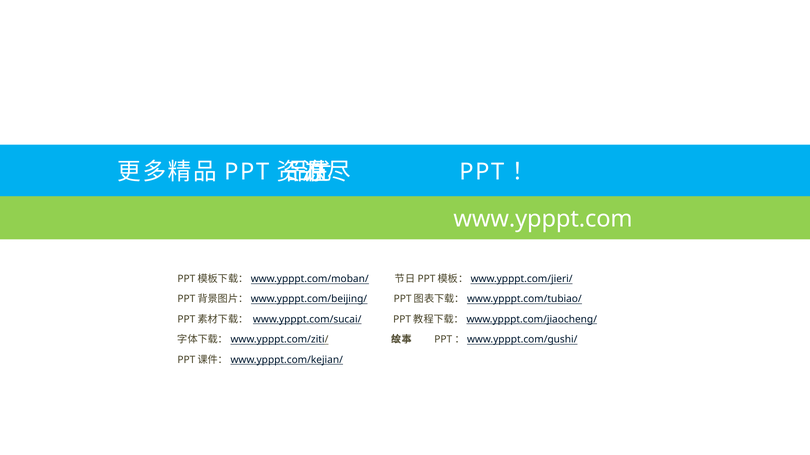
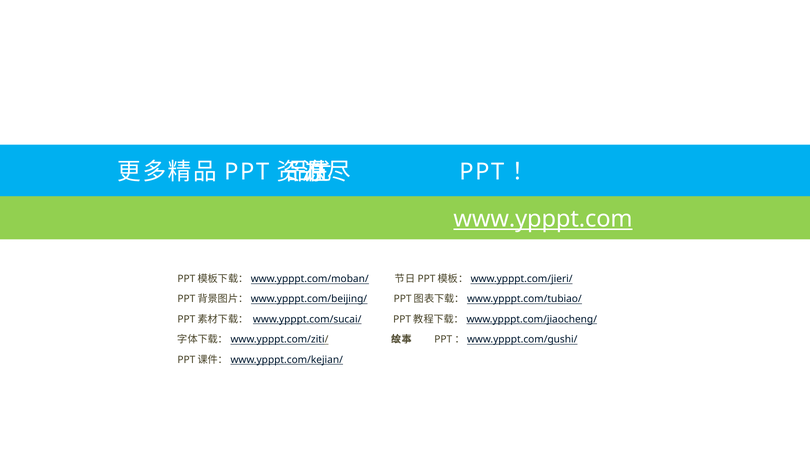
www.ypppt.com underline: none -> present (543, 219)
